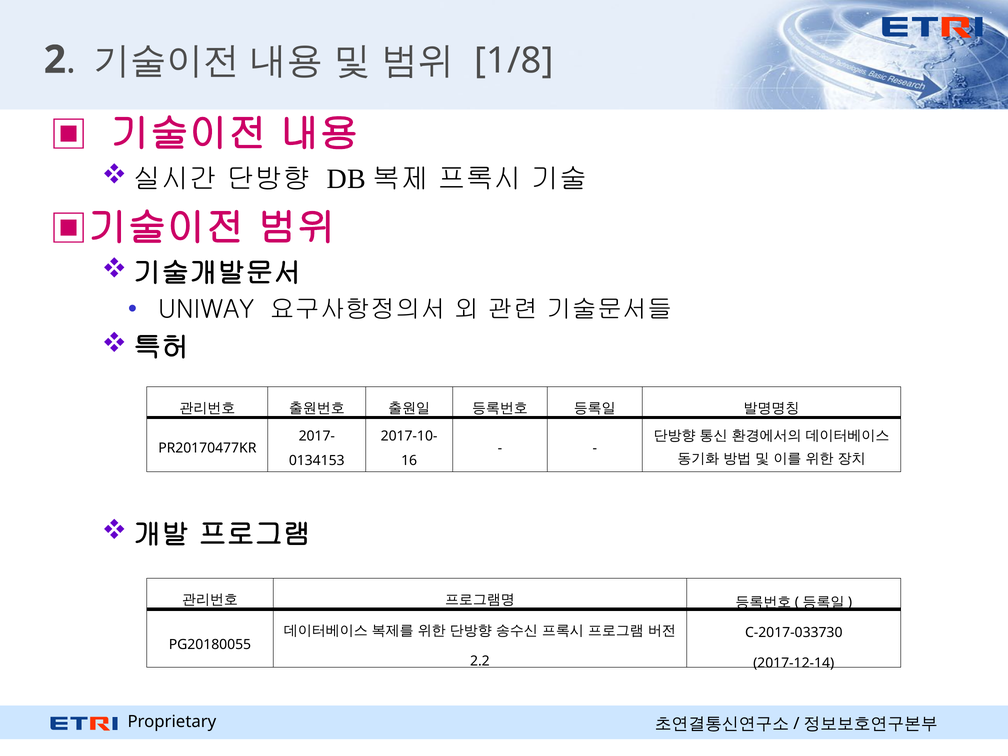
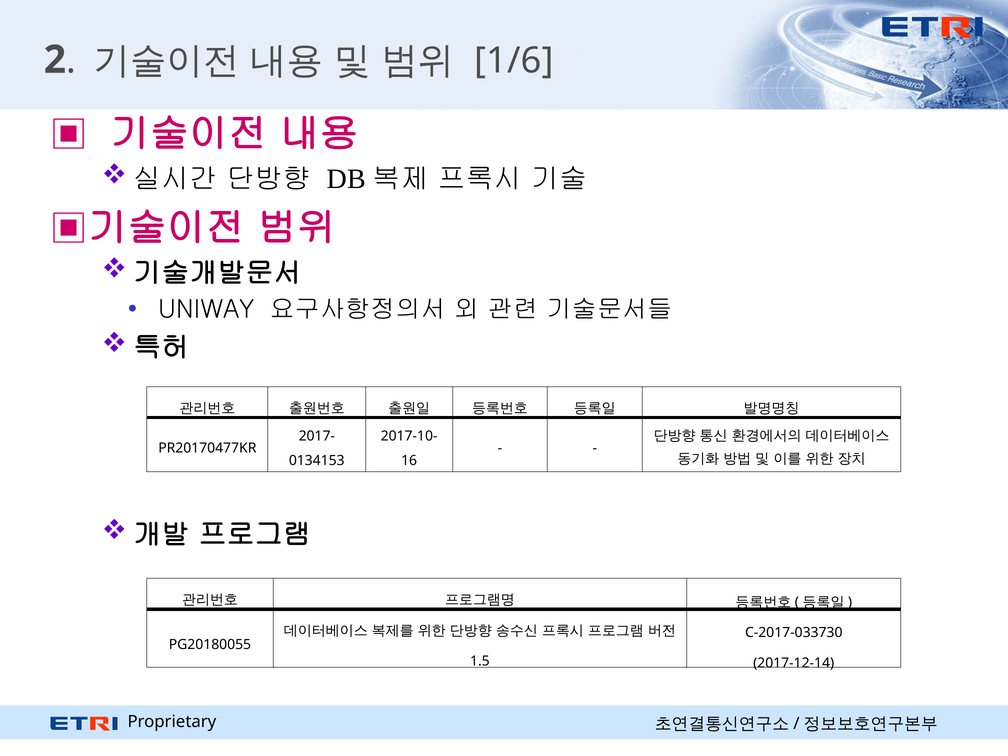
1/8: 1/8 -> 1/6 (514, 61)
2.2: 2.2 -> 1.5 (480, 661)
